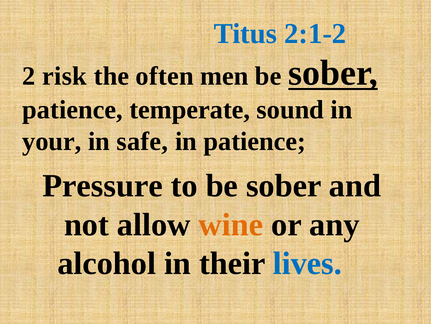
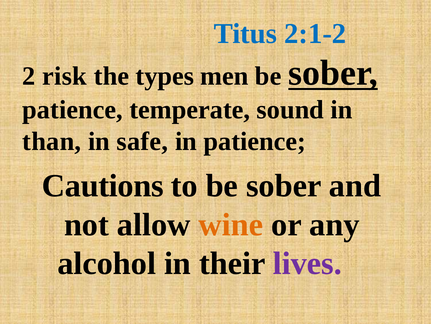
often: often -> types (165, 76)
your: your -> than (52, 141)
Pressure: Pressure -> Cautions (103, 185)
lives colour: blue -> purple (307, 263)
